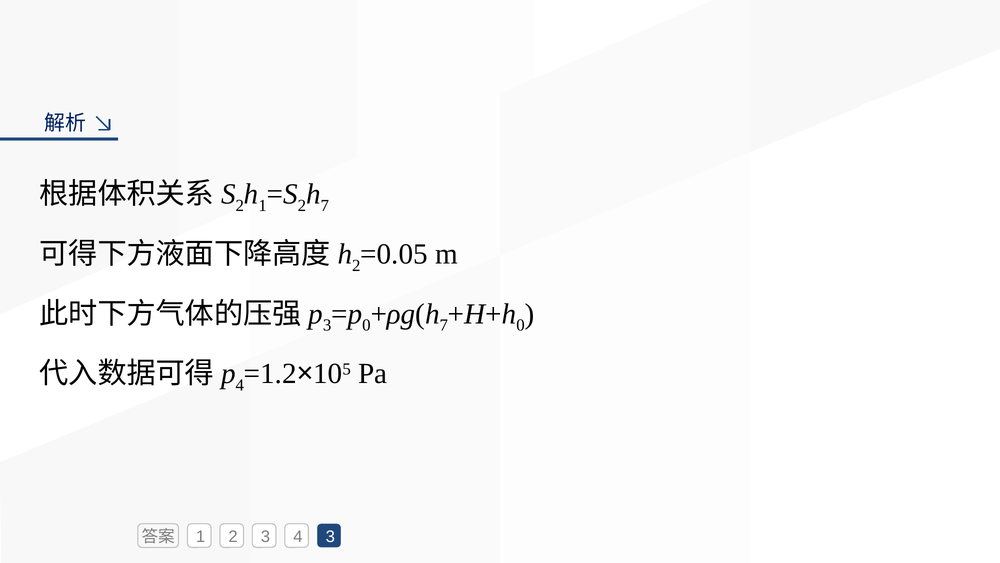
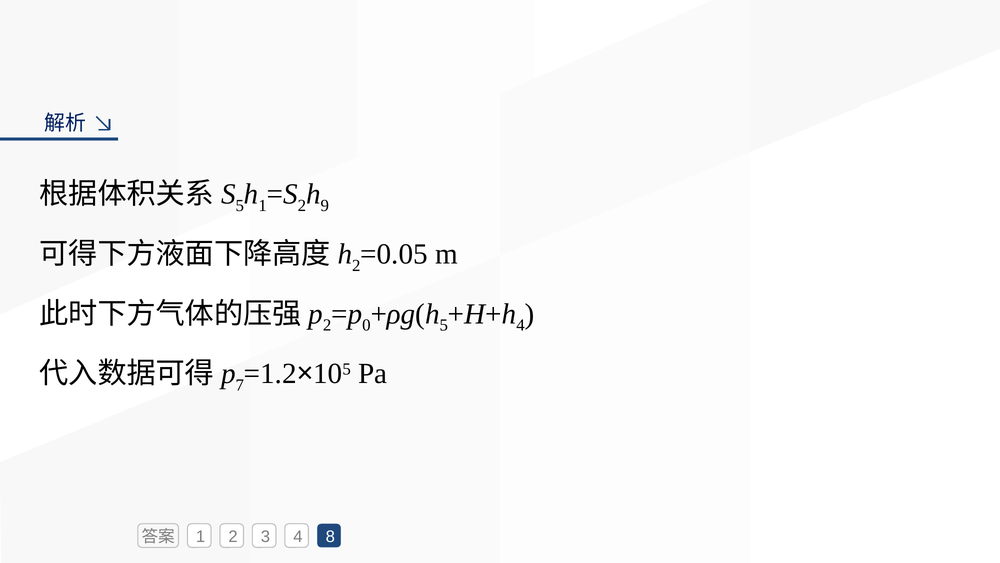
2: 2 -> 5 (240, 206)
7: 7 -> 9 (325, 206)
3: 3 -> 2 (327, 325)
7: 7 -> 5 (444, 325)
0: 0 -> 4 (520, 325)
4: 4 -> 7 (240, 385)
4 3: 3 -> 8 (330, 536)
